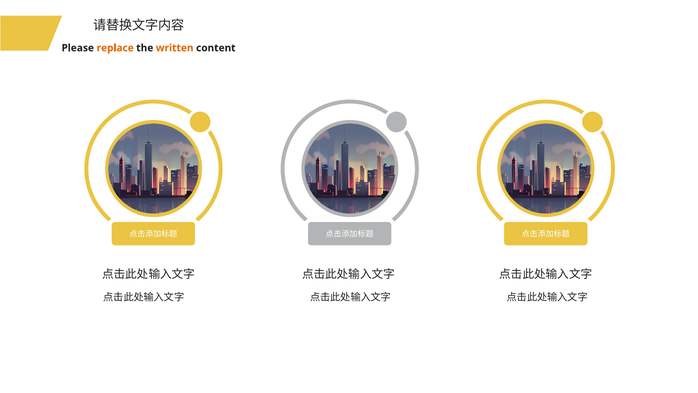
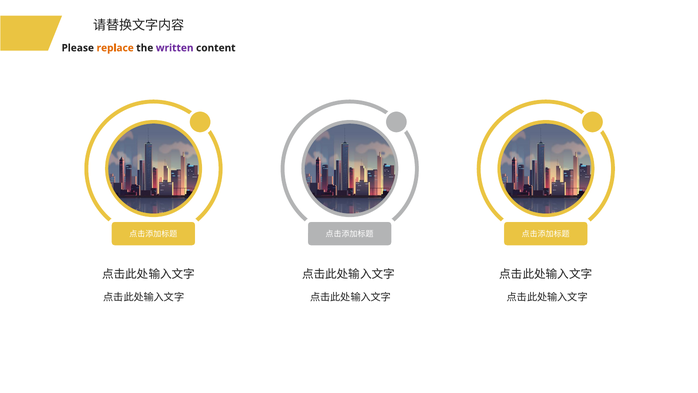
written colour: orange -> purple (175, 48)
